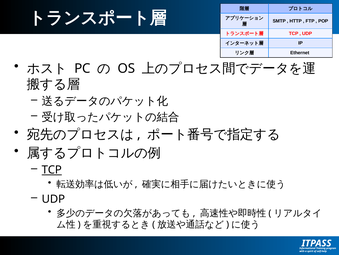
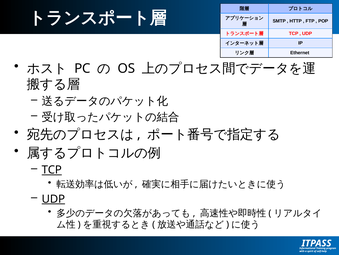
UDP underline: none -> present (53, 198)
